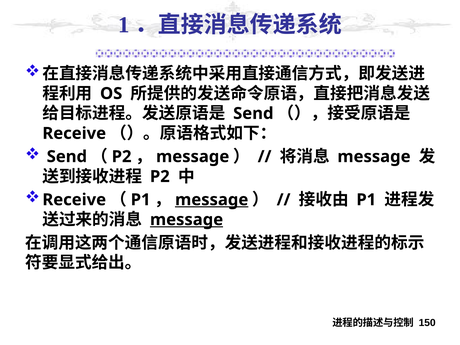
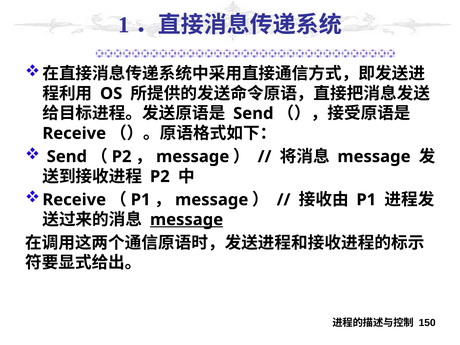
message underline: present -> none (212, 200)
